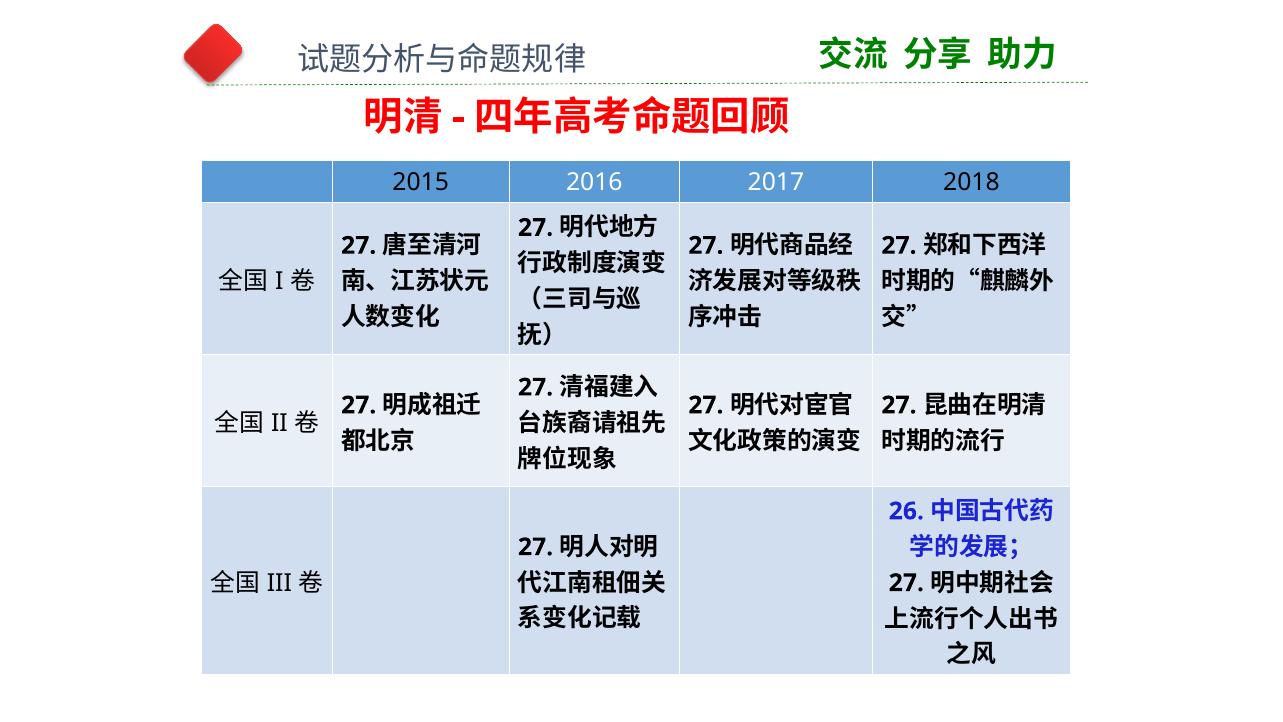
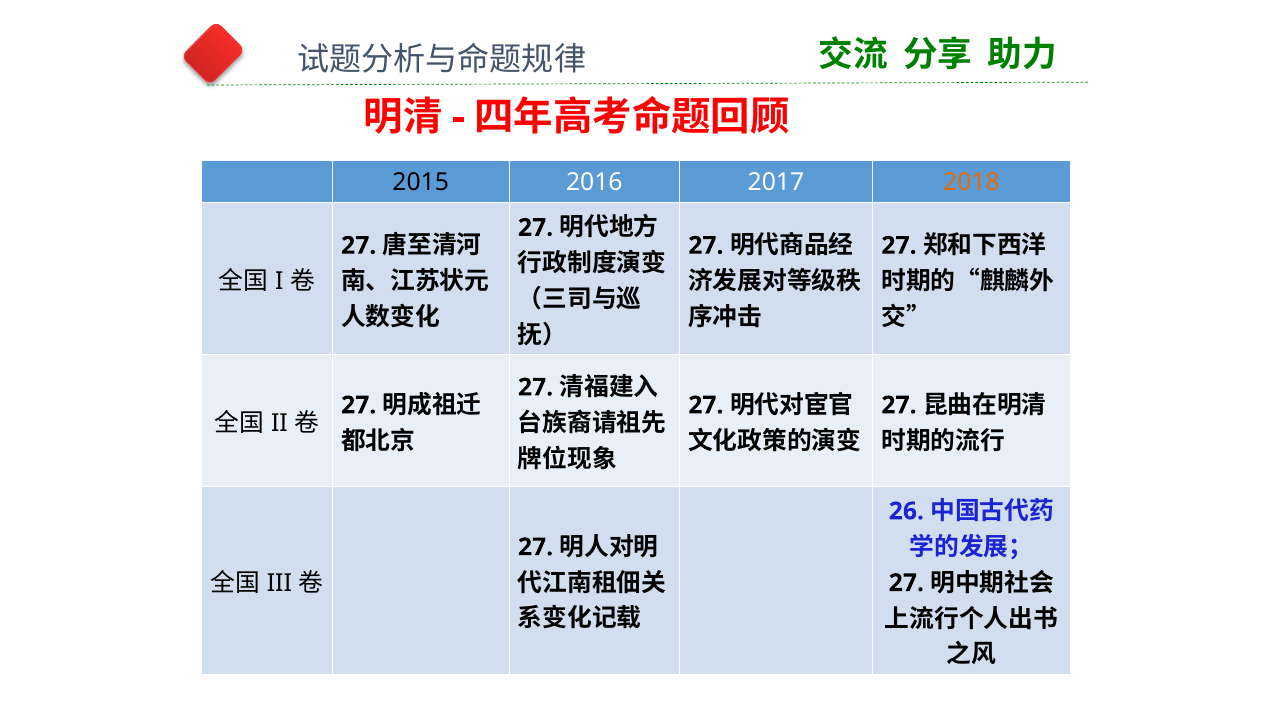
2018 colour: black -> orange (971, 183)
